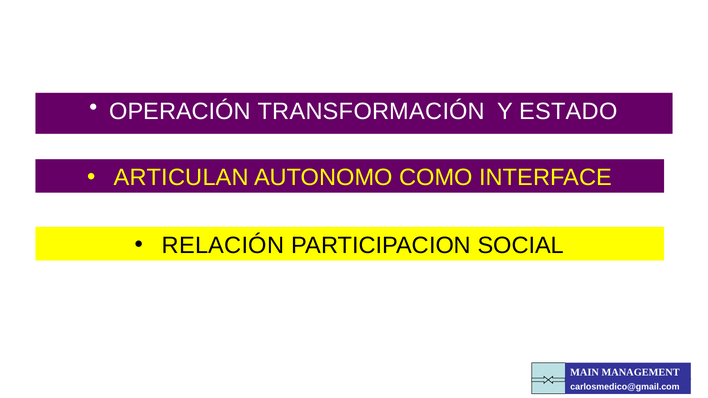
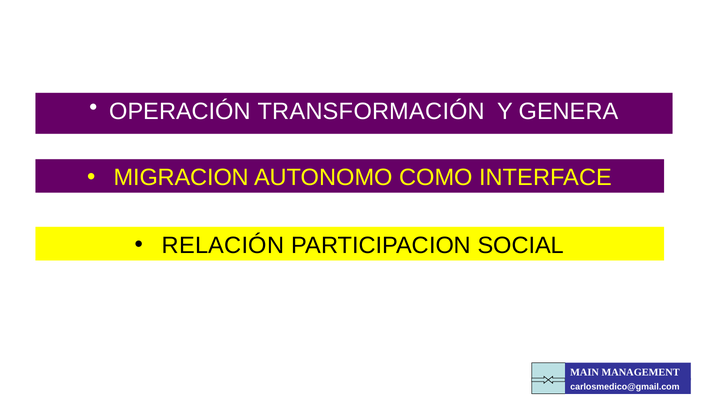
ESTADO: ESTADO -> GENERA (569, 111)
ARTICULAN: ARTICULAN -> MIGRACION (181, 178)
